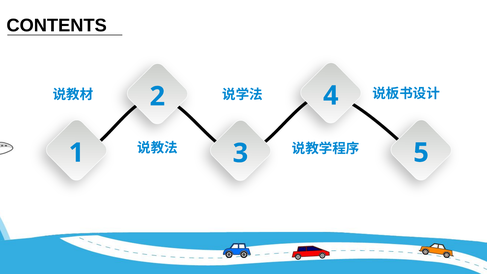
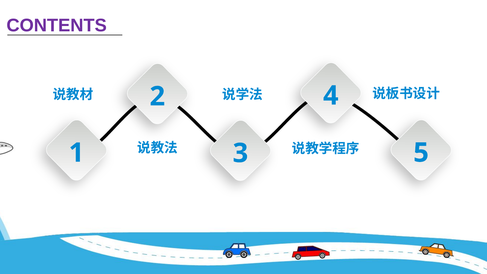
CONTENTS colour: black -> purple (57, 26)
